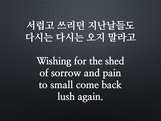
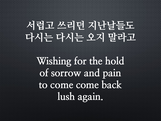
shed: shed -> hold (115, 61)
to small: small -> come (62, 85)
